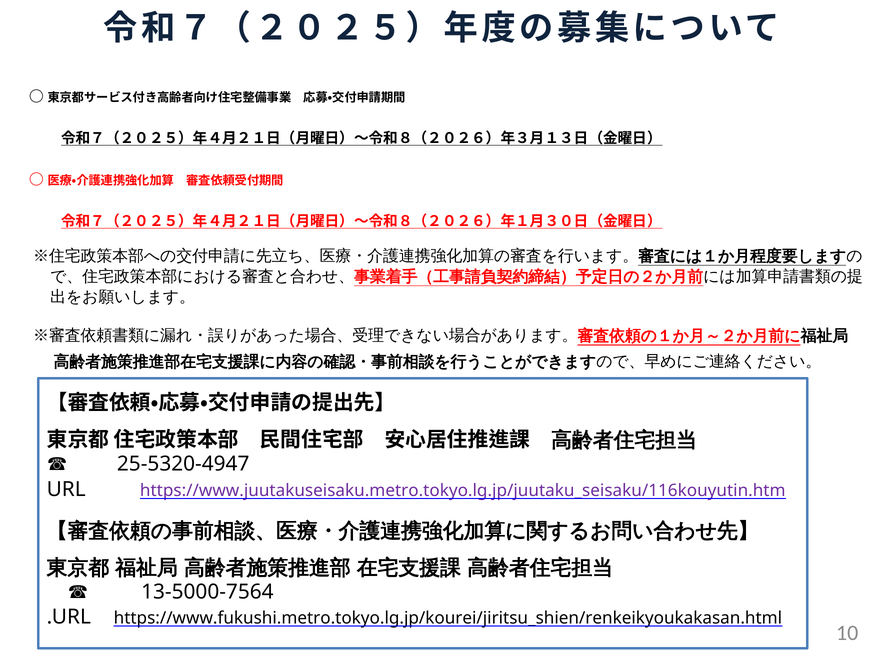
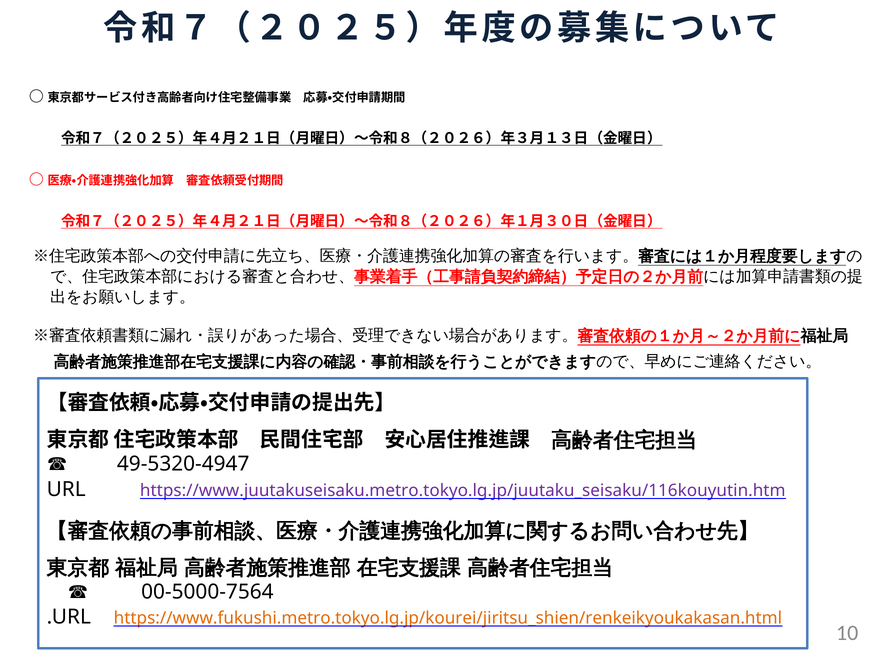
25-5320-4947: 25-5320-4947 -> 49-5320-4947 (183, 464)
13-5000-7564: 13-5000-7564 -> 00-5000-7564 (207, 592)
https://www.fukushi.metro.tokyo.lg.jp/kourei/jiritsu_shien/renkeikyoukakasan.html colour: black -> orange (448, 618)
